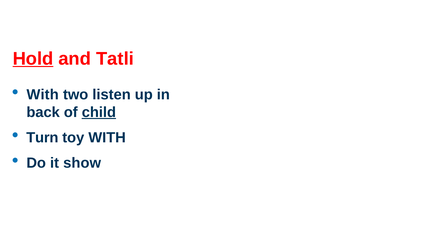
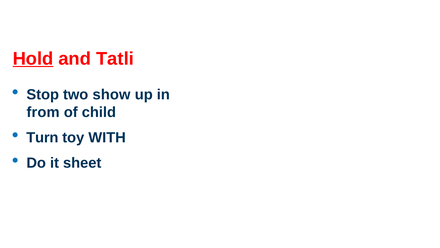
With: With -> Stop (43, 94)
listen: listen -> show (111, 94)
back: back -> from (43, 112)
child underline: present -> none (99, 112)
show: show -> sheet (82, 163)
